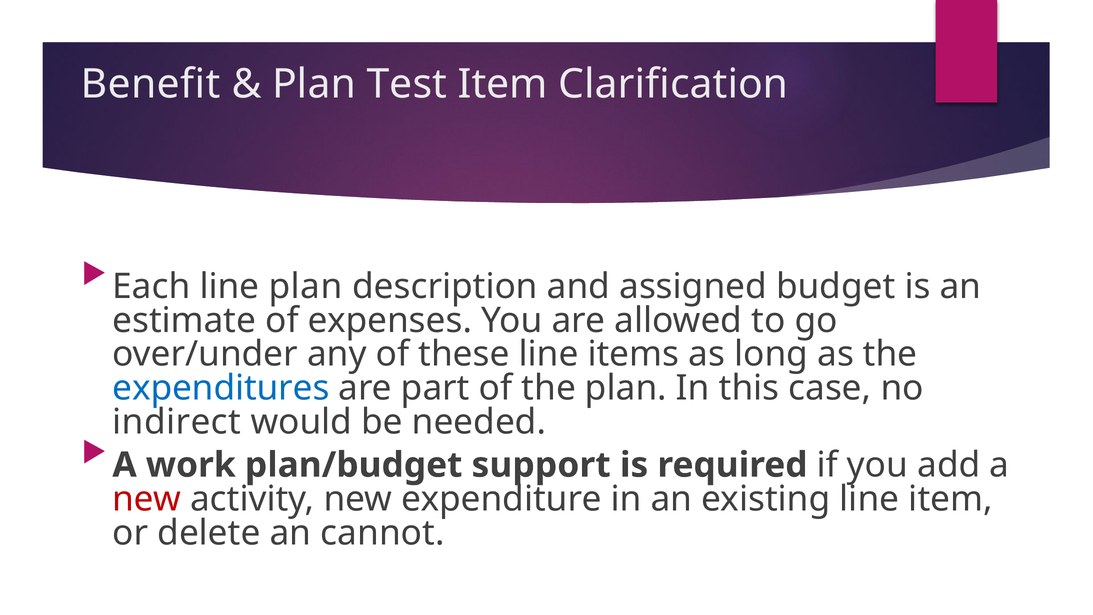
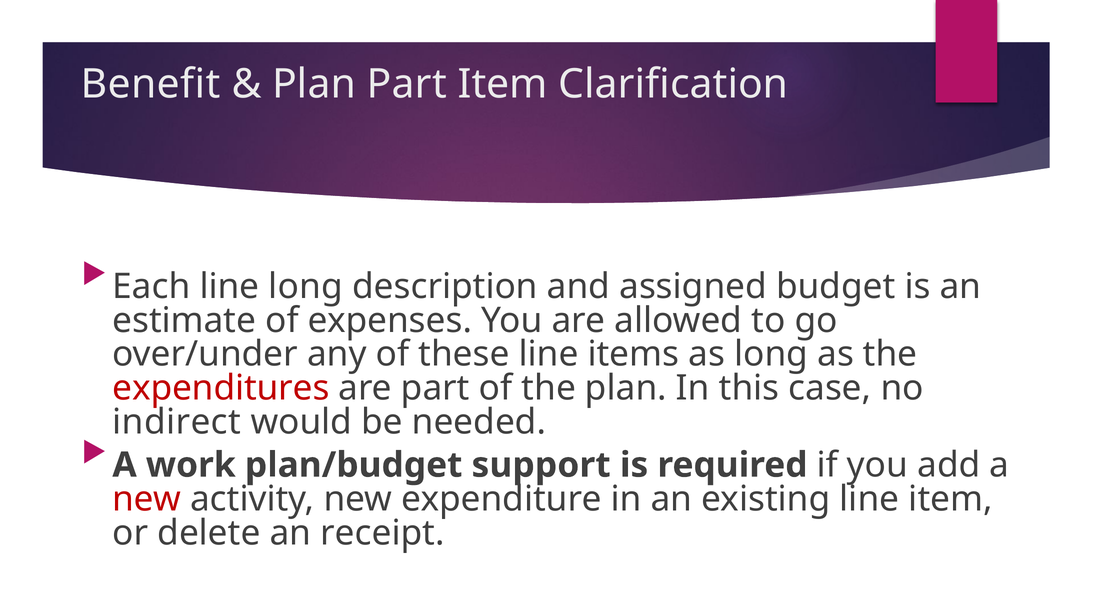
Plan Test: Test -> Part (407, 84)
line plan: plan -> long (306, 286)
expenditures colour: blue -> red (221, 388)
cannot: cannot -> receipt (382, 533)
